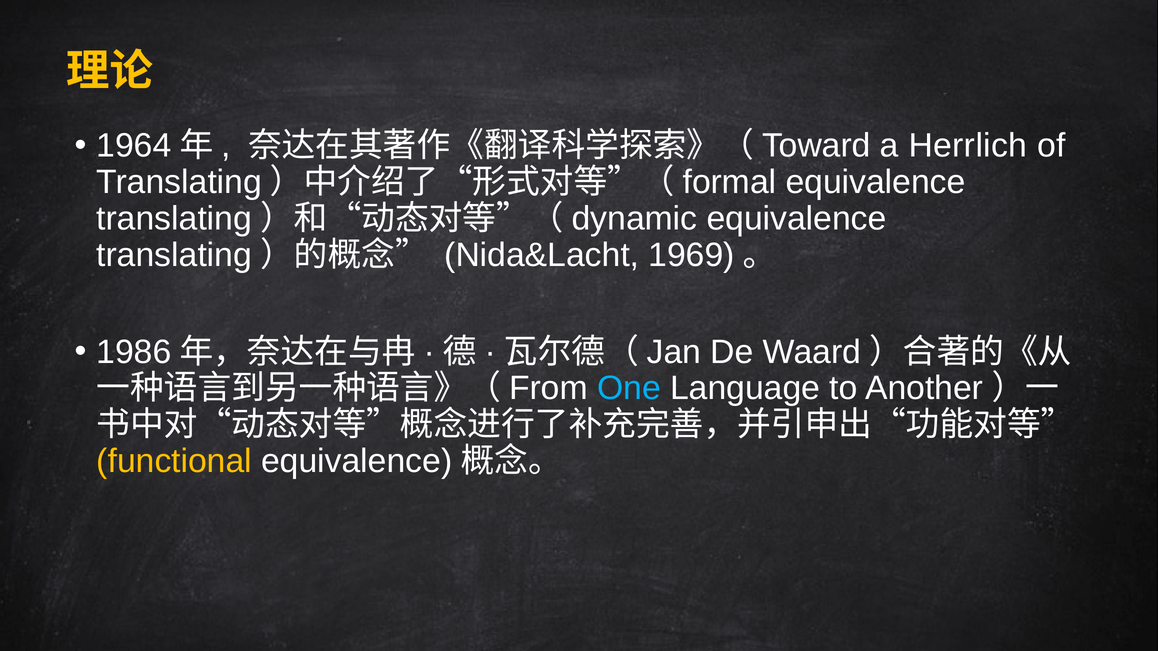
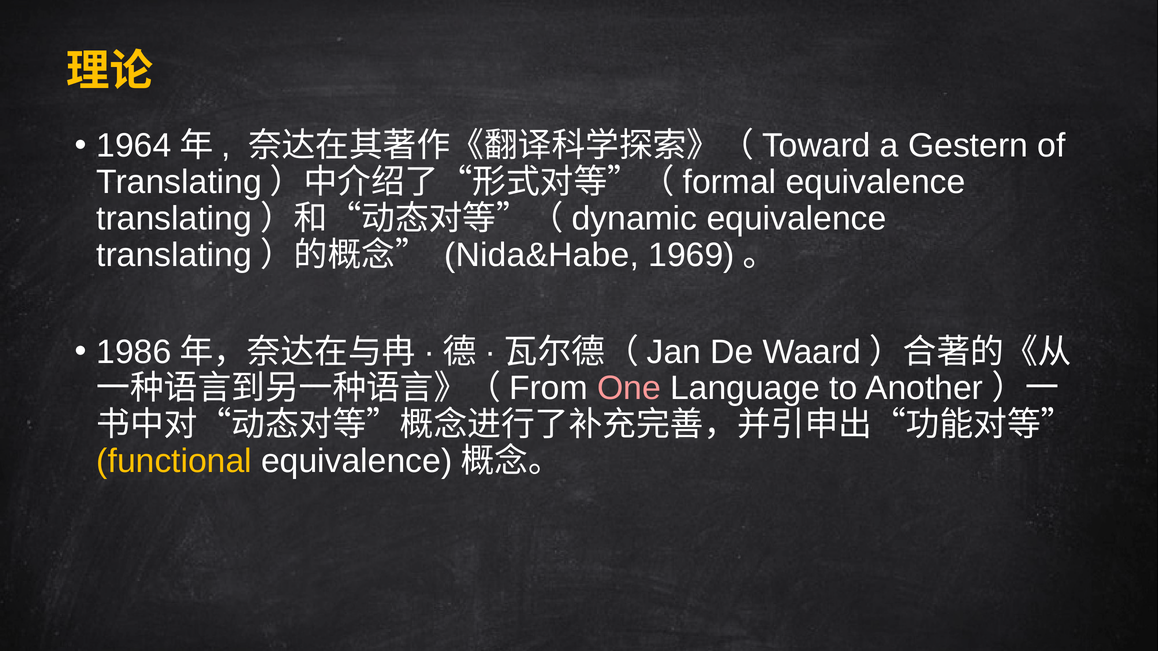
Herrlich: Herrlich -> Gestern (968, 146)
Nida&Lacht: Nida&Lacht -> Nida&Habe (542, 255)
One colour: light blue -> pink (629, 389)
